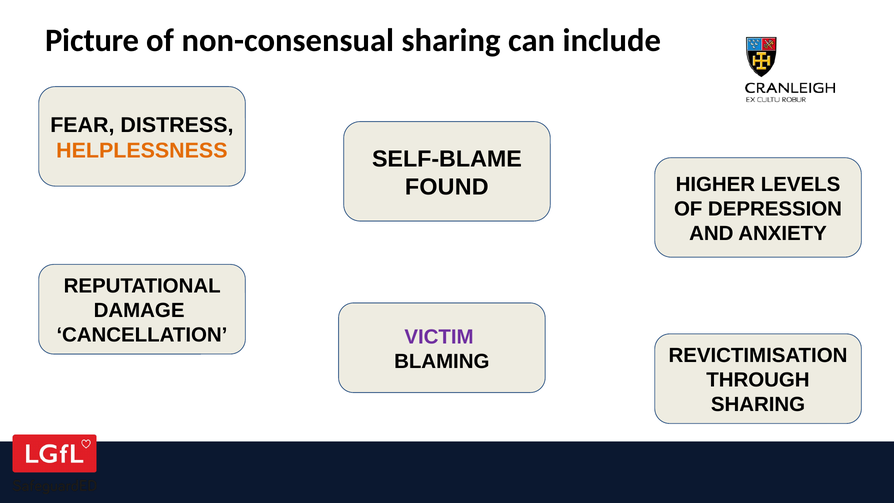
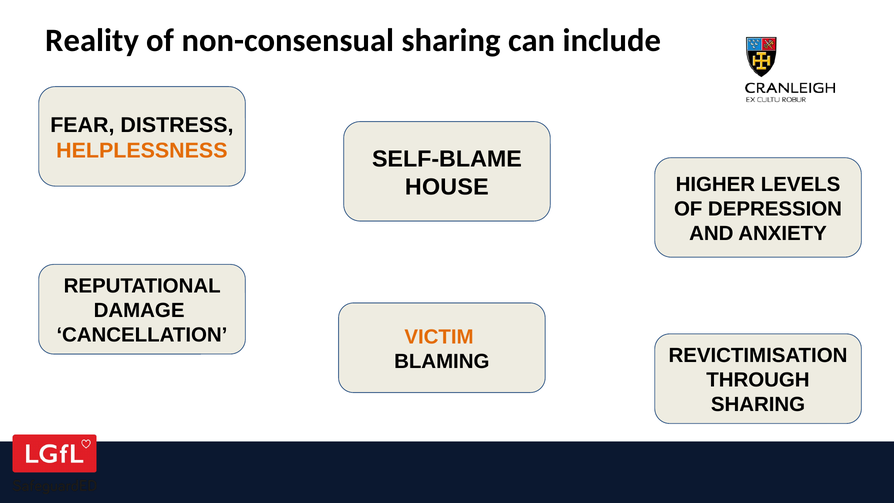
Picture: Picture -> Reality (92, 41)
FOUND: FOUND -> HOUSE (447, 187)
VICTIM colour: purple -> orange (439, 337)
